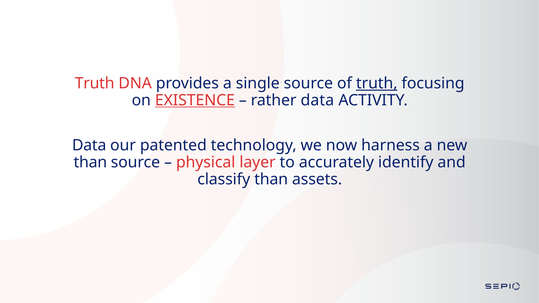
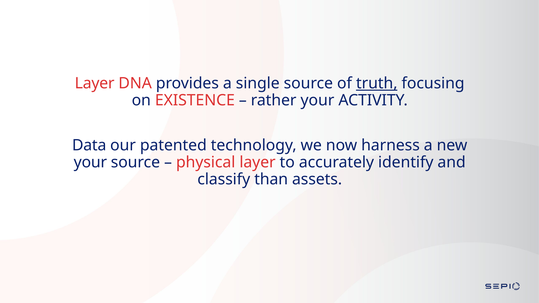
Truth: Truth -> Layer (95, 83)
EXISTENCE underline: present -> none (195, 100)
rather data: data -> your (317, 100)
than: than -> your (90, 162)
